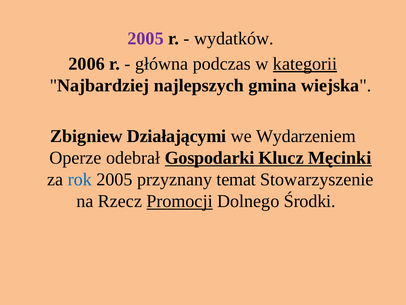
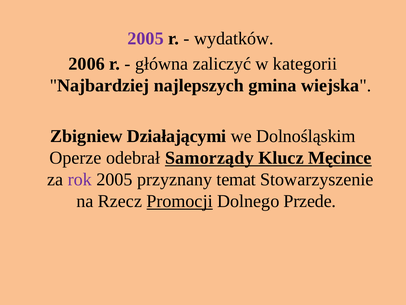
podczas: podczas -> zaliczyć (222, 64)
kategorii underline: present -> none (305, 64)
Wydarzeniem: Wydarzeniem -> Dolnośląskim (306, 136)
Gospodarki: Gospodarki -> Samorządy (209, 158)
Męcinki: Męcinki -> Męcince (340, 158)
rok colour: blue -> purple (80, 179)
Środki: Środki -> Przede (310, 201)
